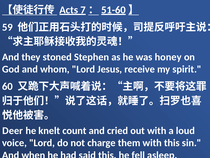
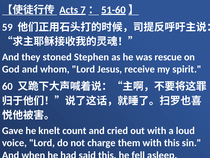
honey: honey -> rescue (168, 57)
Deer: Deer -> Gave (13, 130)
